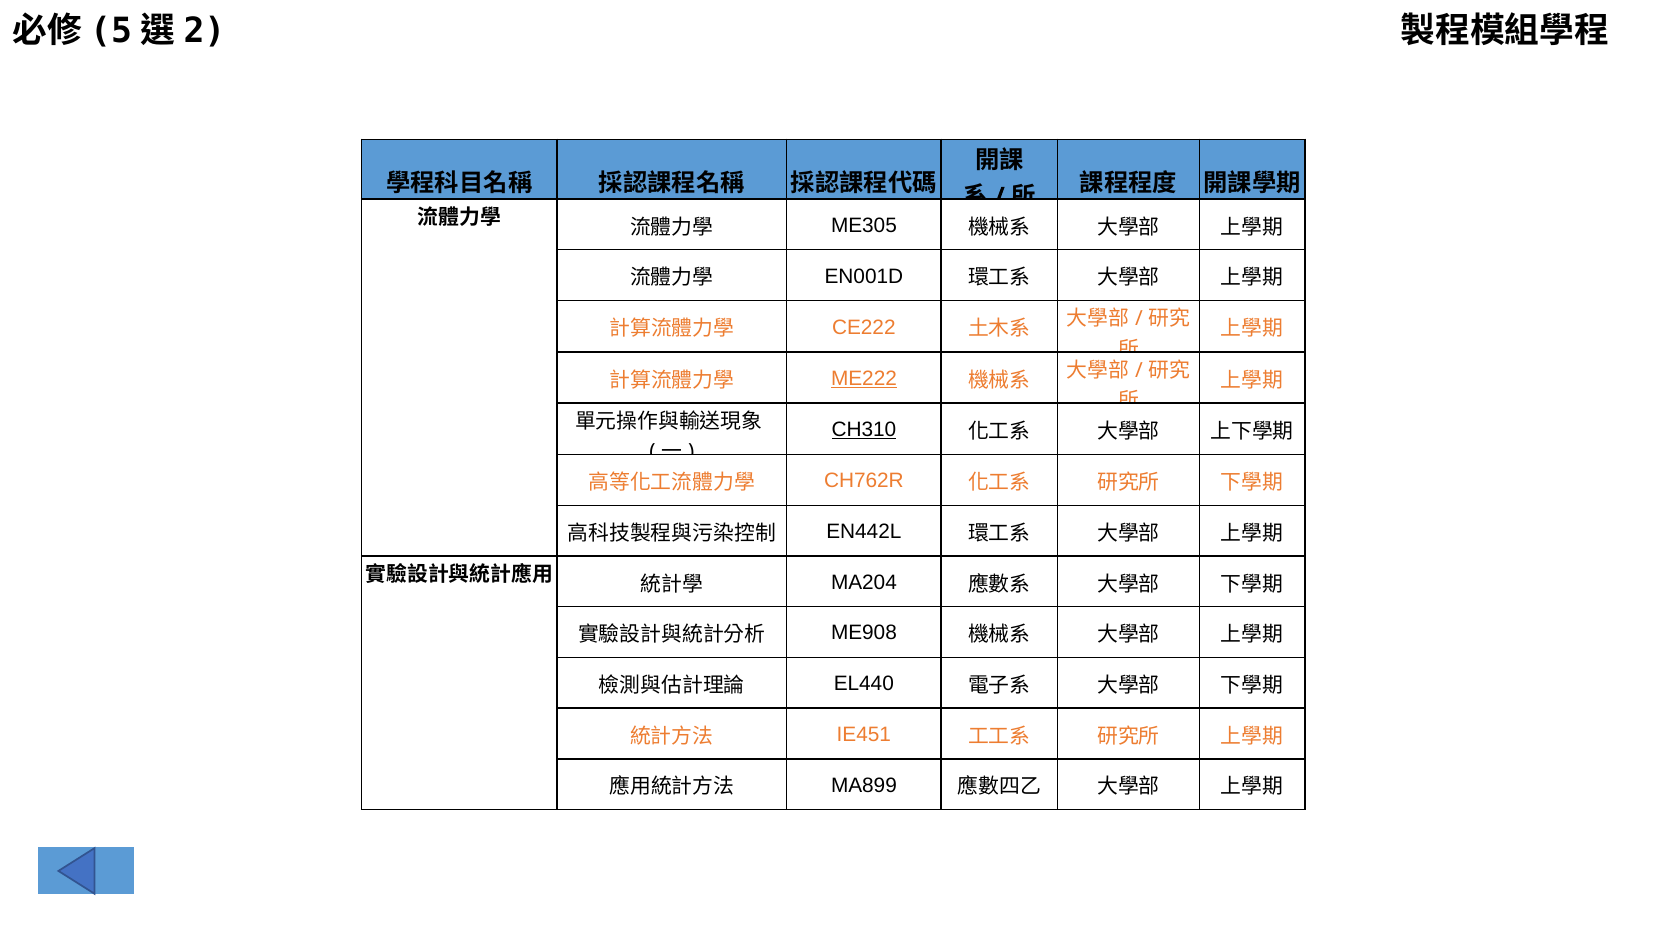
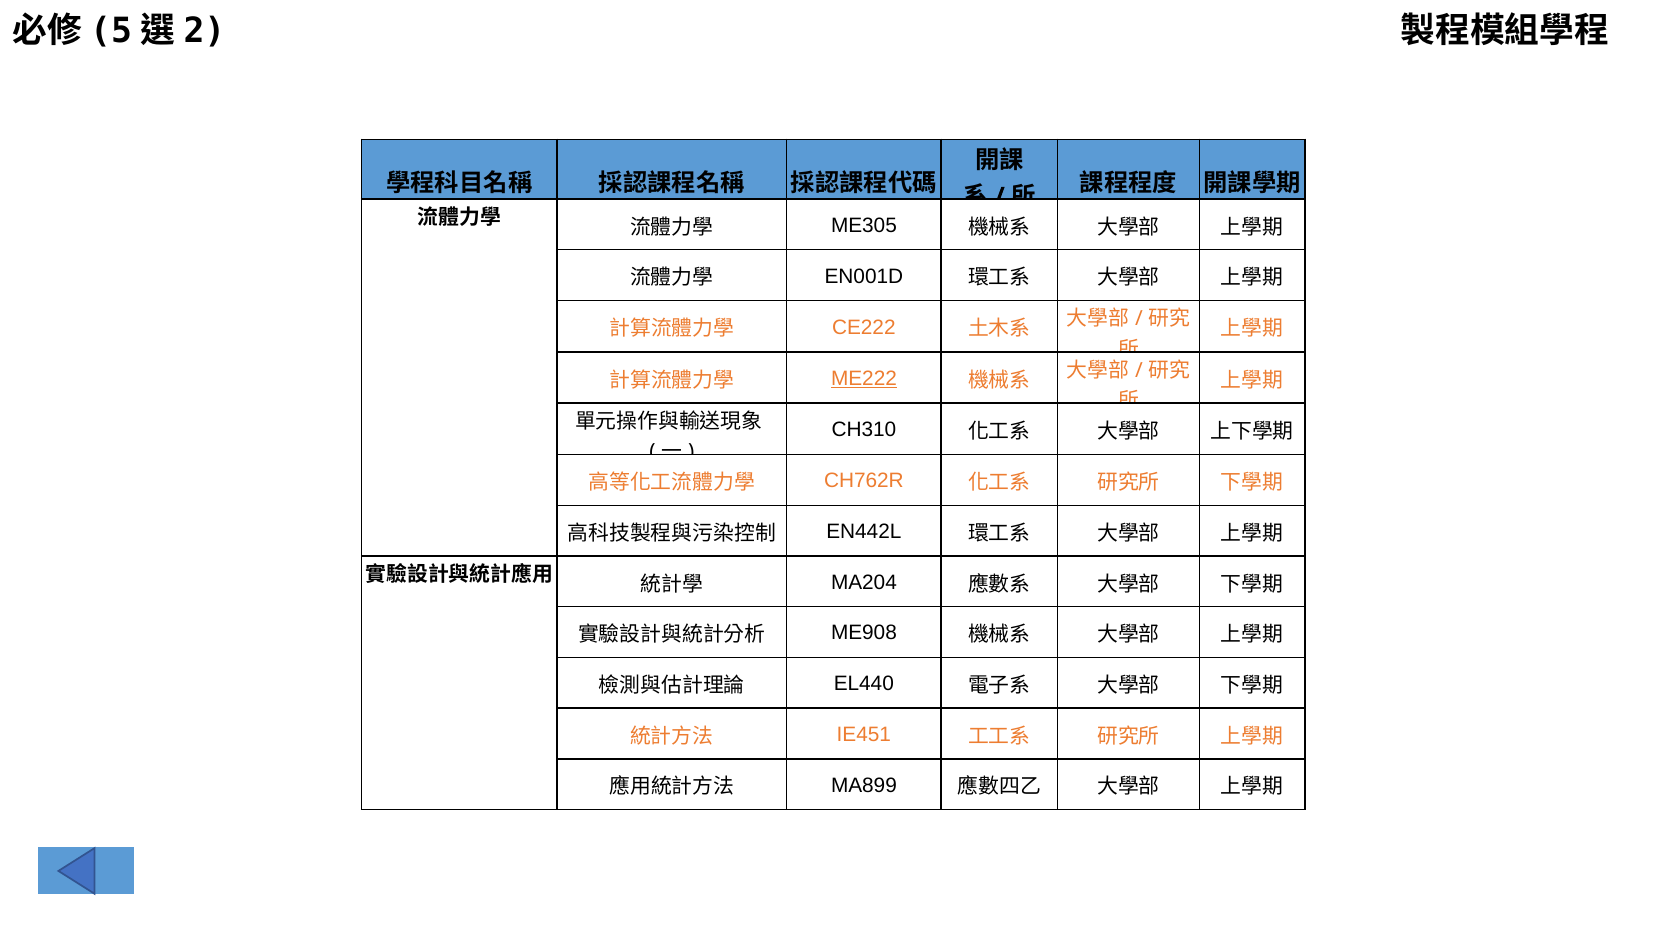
CH310 underline: present -> none (864, 430)
